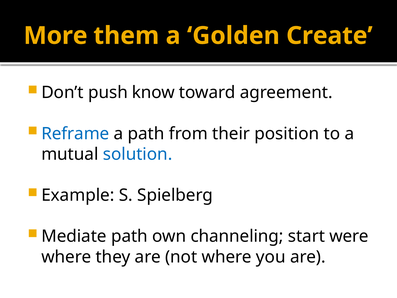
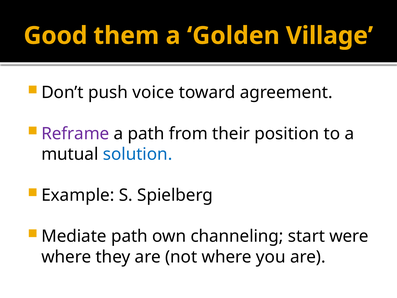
More: More -> Good (56, 36)
Create: Create -> Village (329, 36)
know: know -> voice (153, 92)
Reframe colour: blue -> purple (75, 134)
